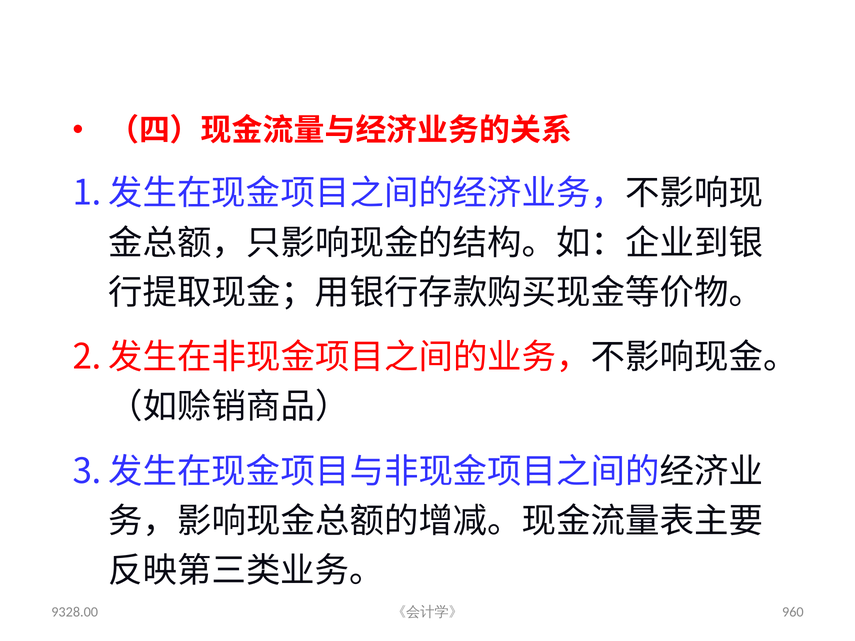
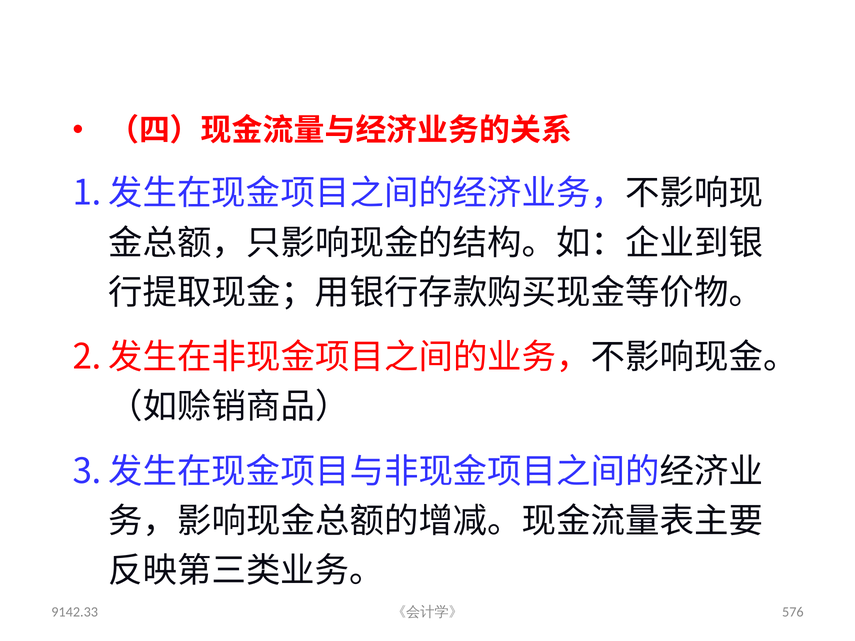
9328.00: 9328.00 -> 9142.33 (75, 612)
960: 960 -> 576 (793, 612)
